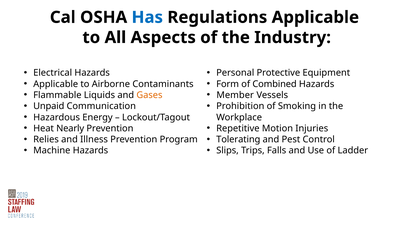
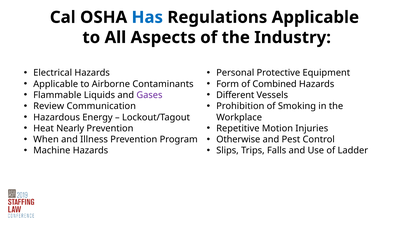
Gases colour: orange -> purple (149, 95)
Member: Member -> Different (235, 95)
Unpaid: Unpaid -> Review (49, 106)
Relies: Relies -> When (46, 140)
Tolerating: Tolerating -> Otherwise (238, 140)
